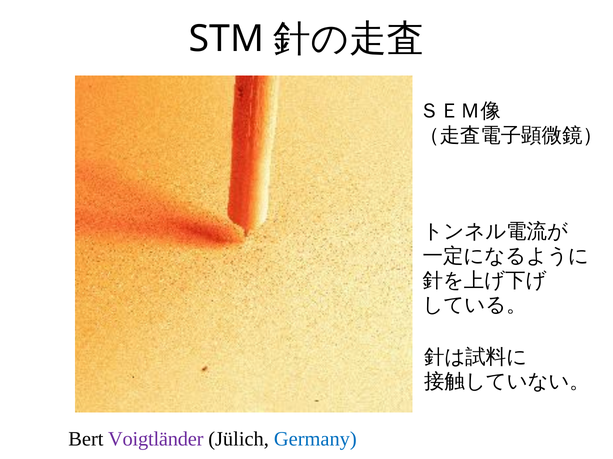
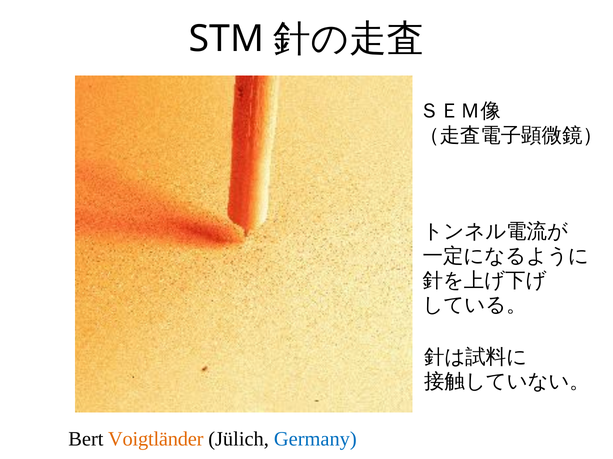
Voigtländer colour: purple -> orange (156, 440)
